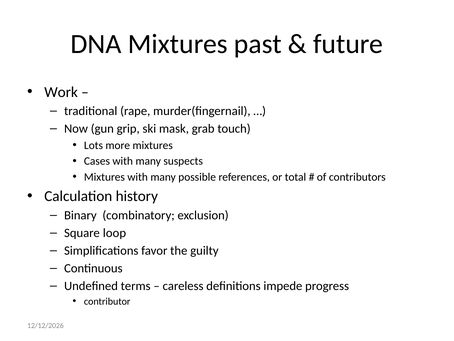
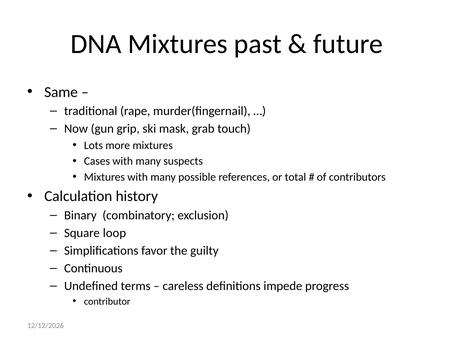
Work: Work -> Same (61, 92)
